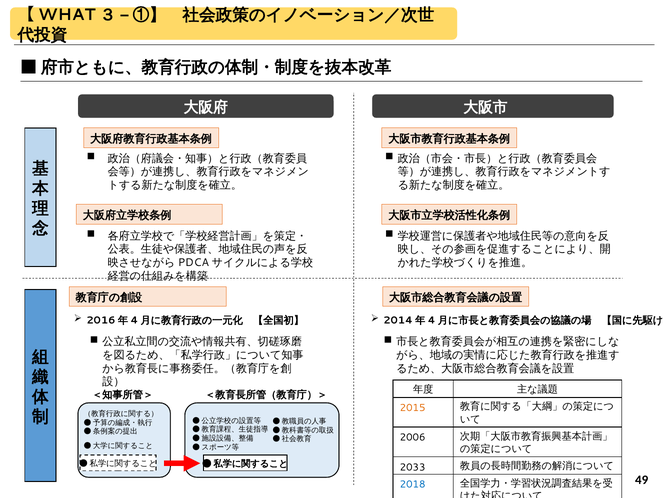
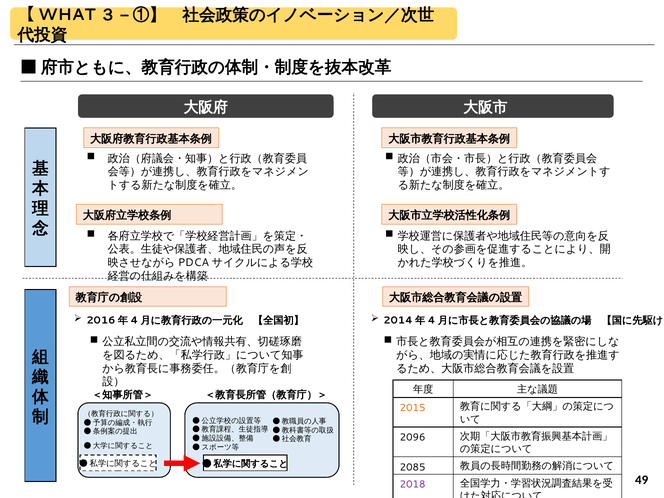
2006: 2006 -> 2096 (413, 438)
2033: 2033 -> 2085 (413, 467)
2018 colour: blue -> purple (413, 485)
